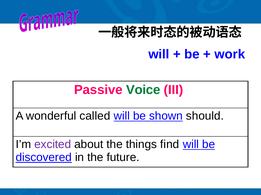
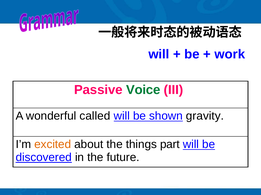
should: should -> gravity (205, 116)
excited colour: purple -> orange (53, 145)
find: find -> part (170, 145)
